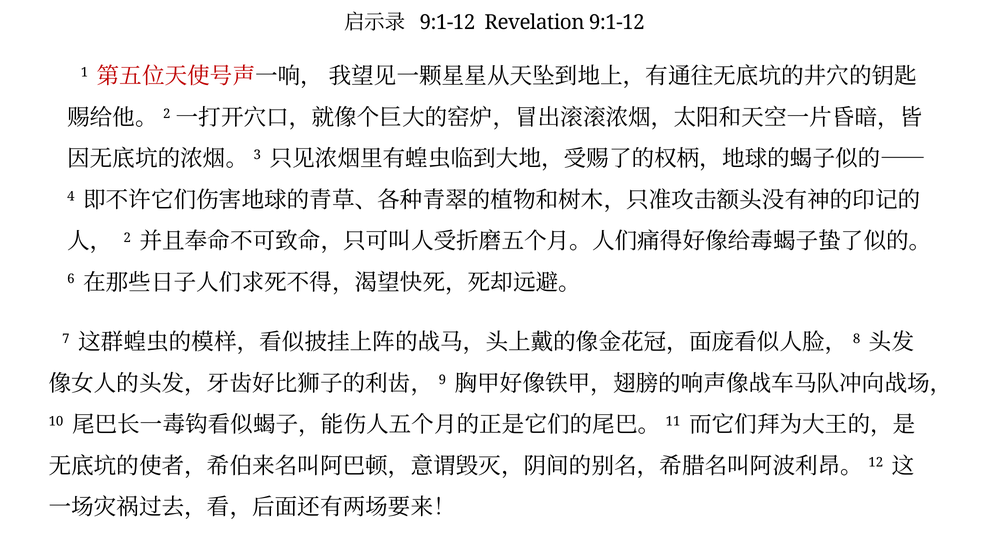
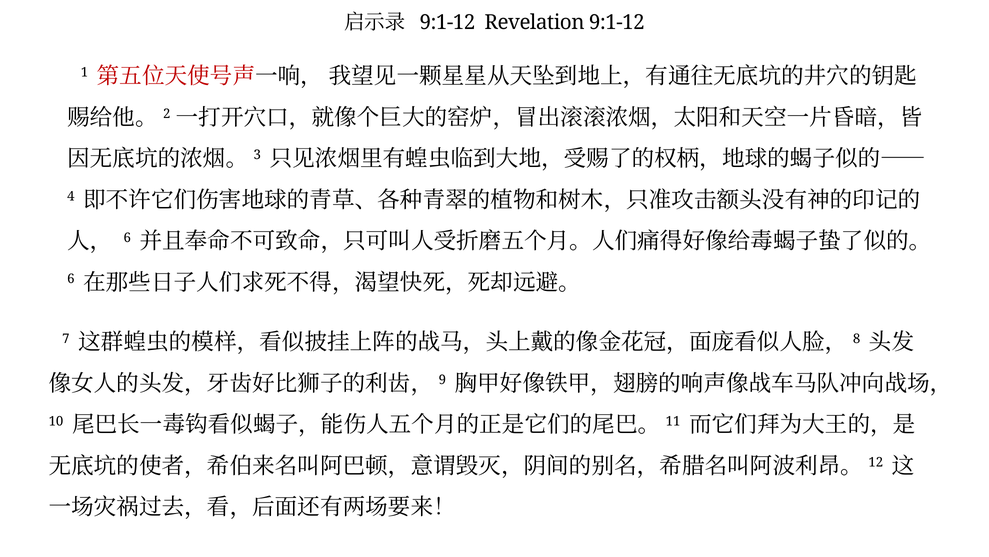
2: 2 -> 6 (127, 237)
